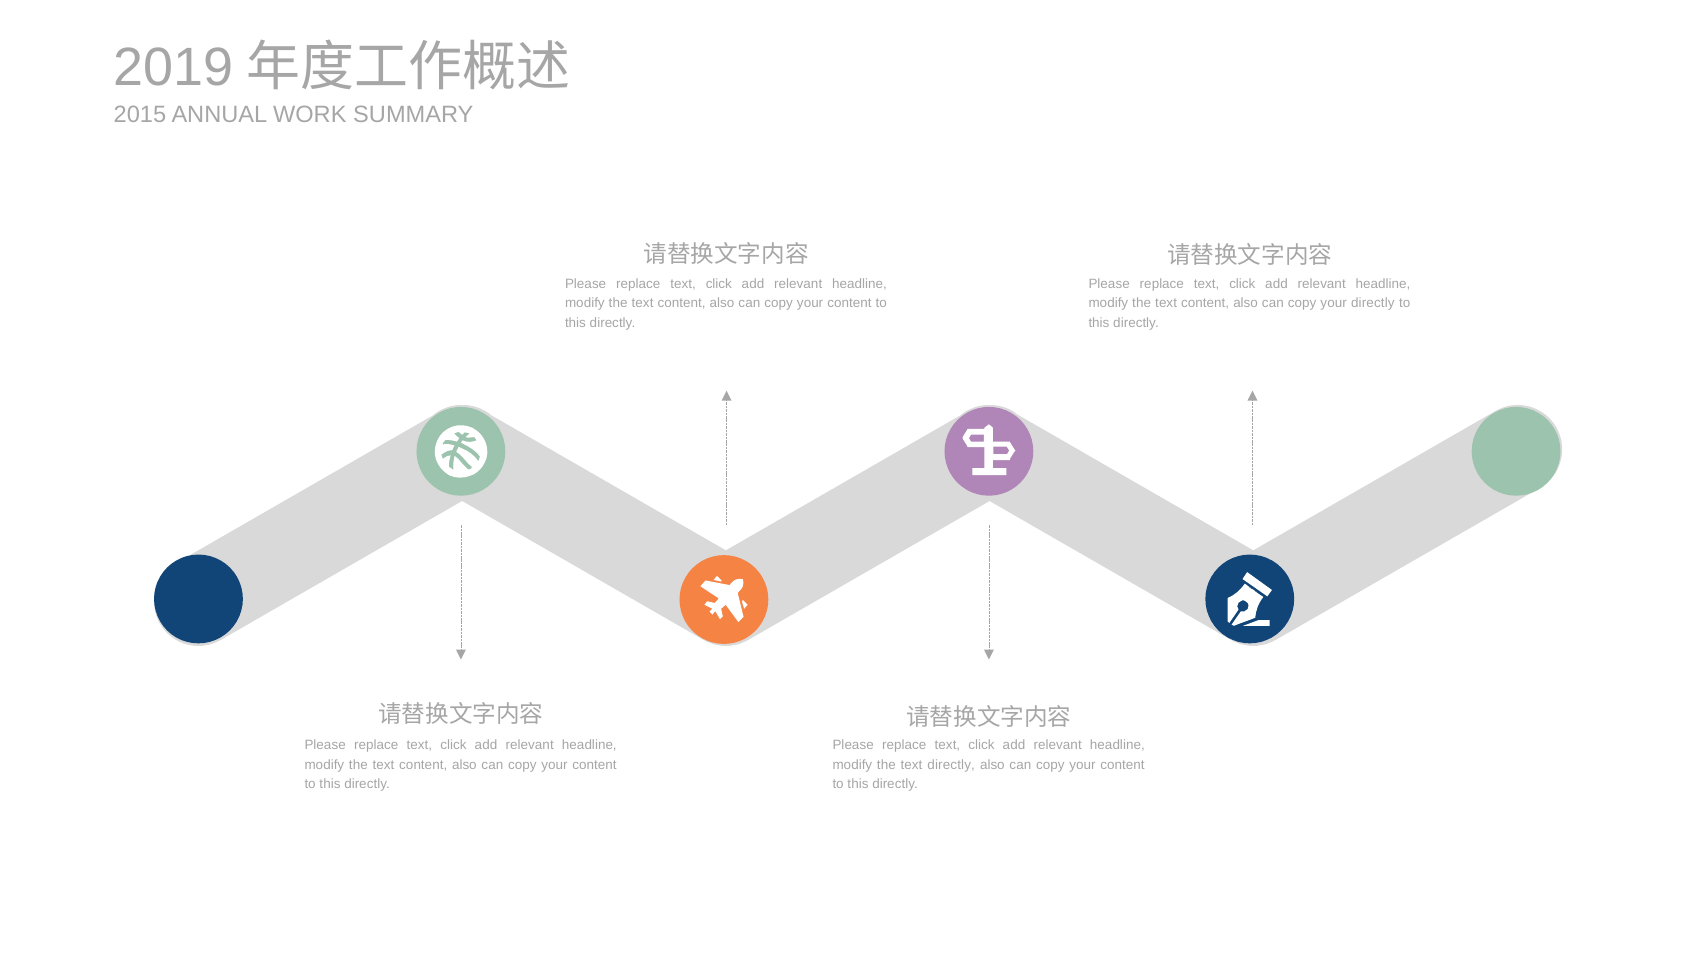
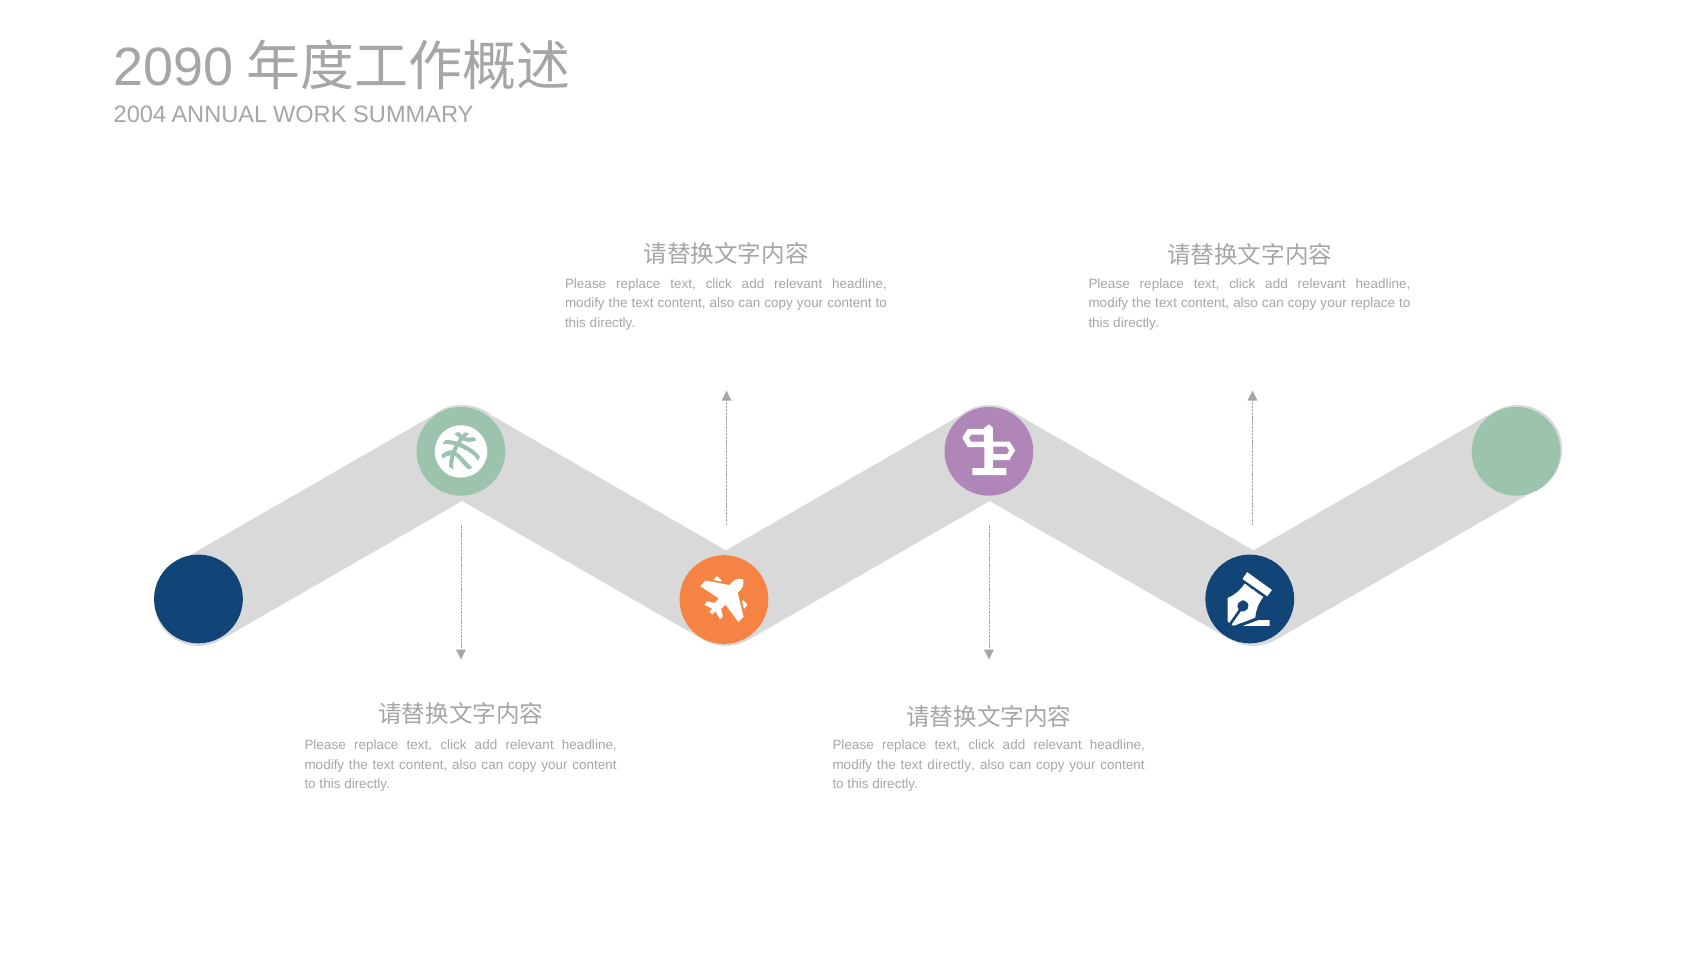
2019: 2019 -> 2090 (174, 67)
2015: 2015 -> 2004 (140, 114)
your directly: directly -> replace (1373, 303)
